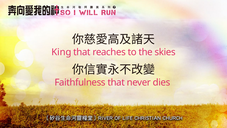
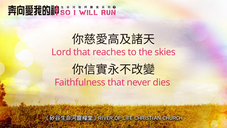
King: King -> Lord (61, 52)
